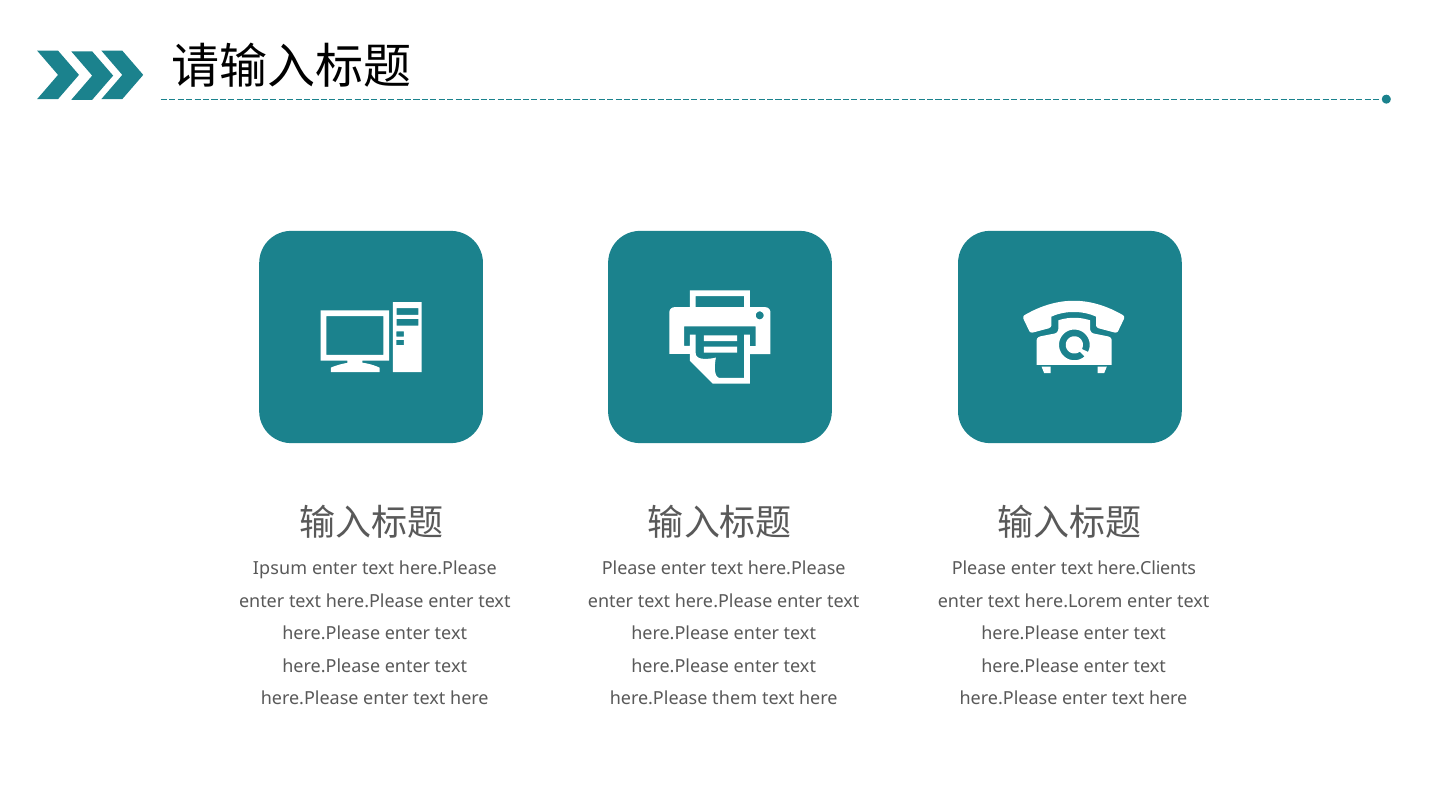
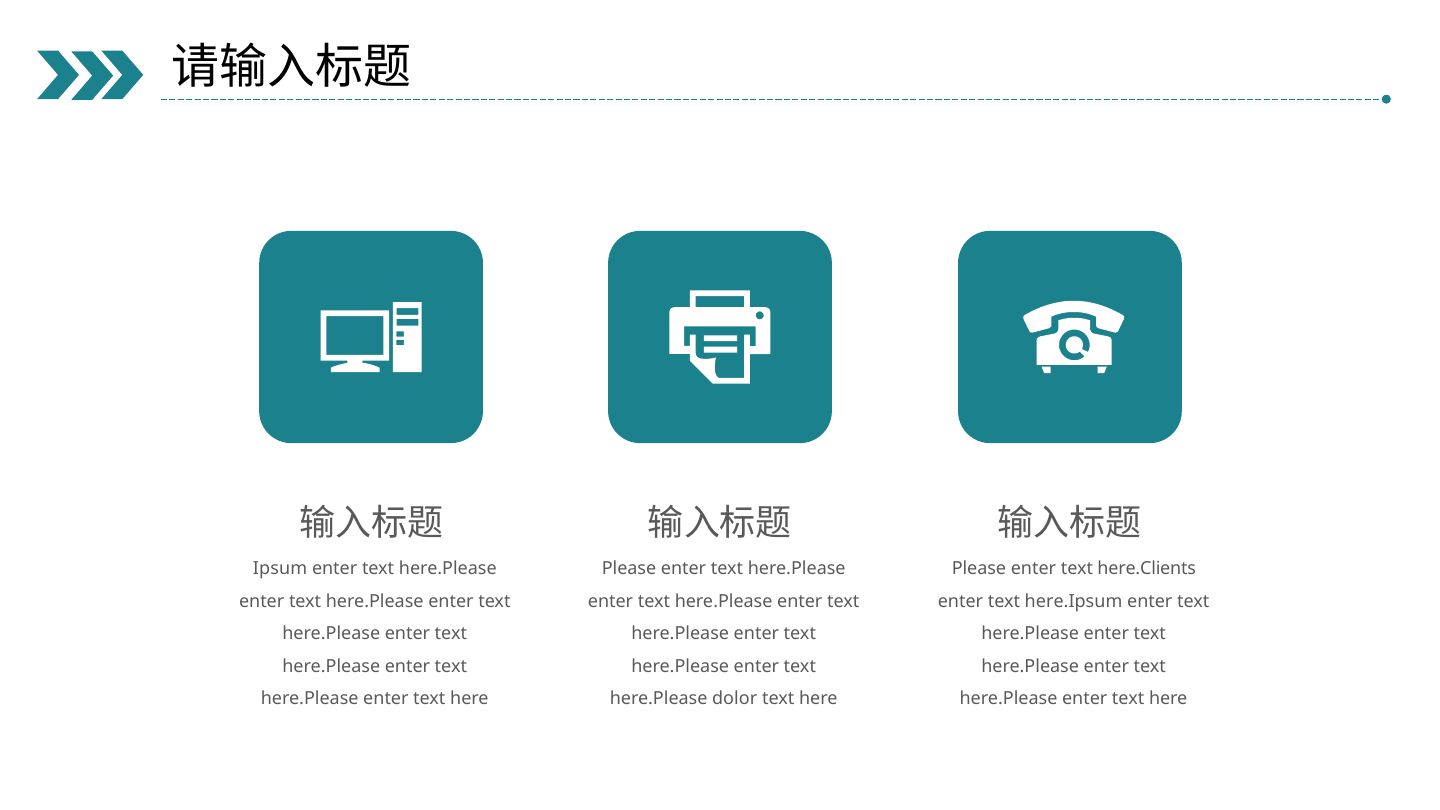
here.Lorem: here.Lorem -> here.Ipsum (1074, 601)
them: them -> dolor (735, 699)
